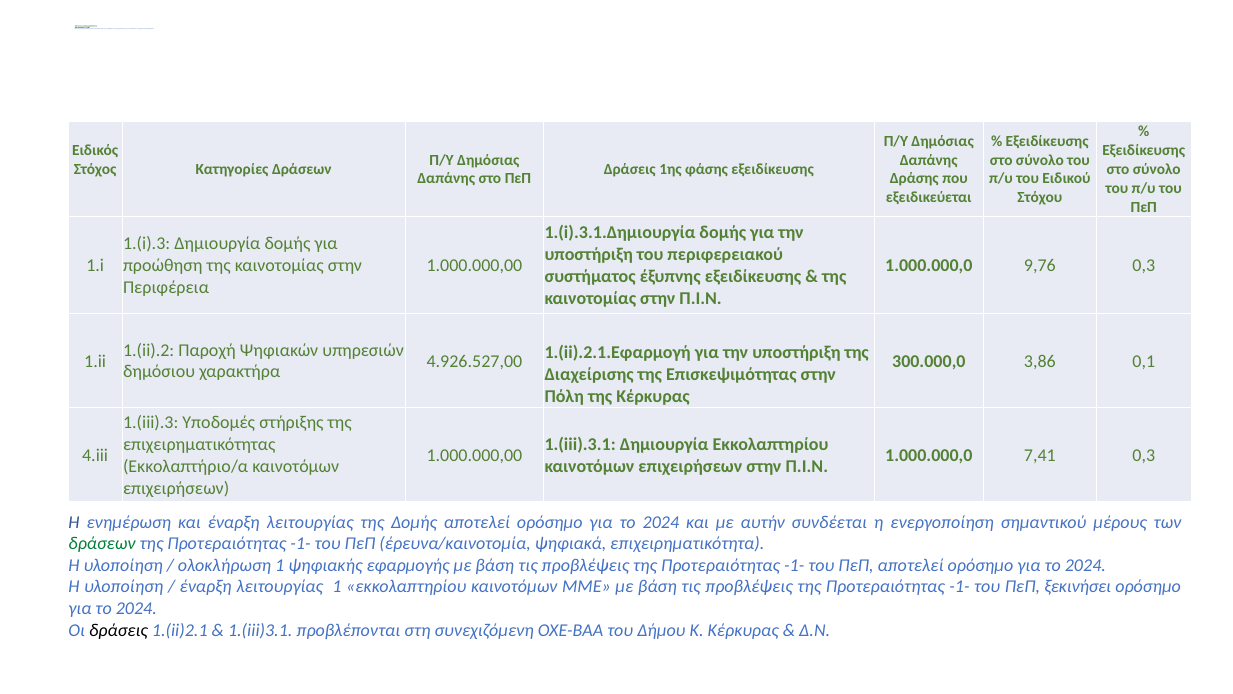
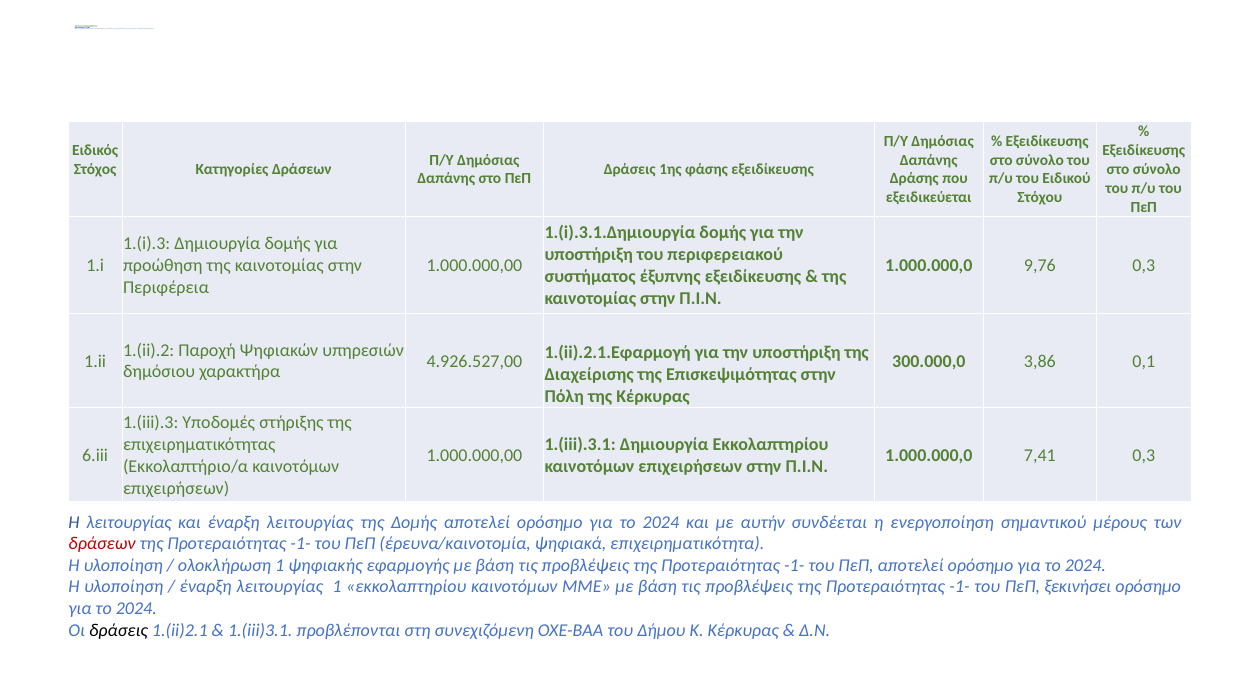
4.iii: 4.iii -> 6.iii (95, 455)
Η ενημέρωση: ενημέρωση -> λειτουργίας (129, 522)
δράσεων colour: green -> red (102, 543)
